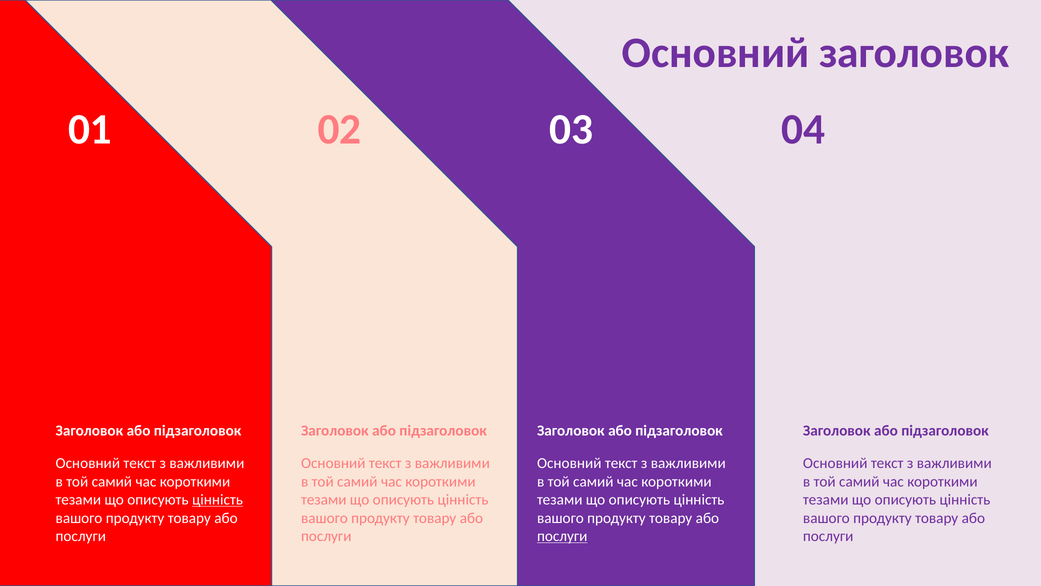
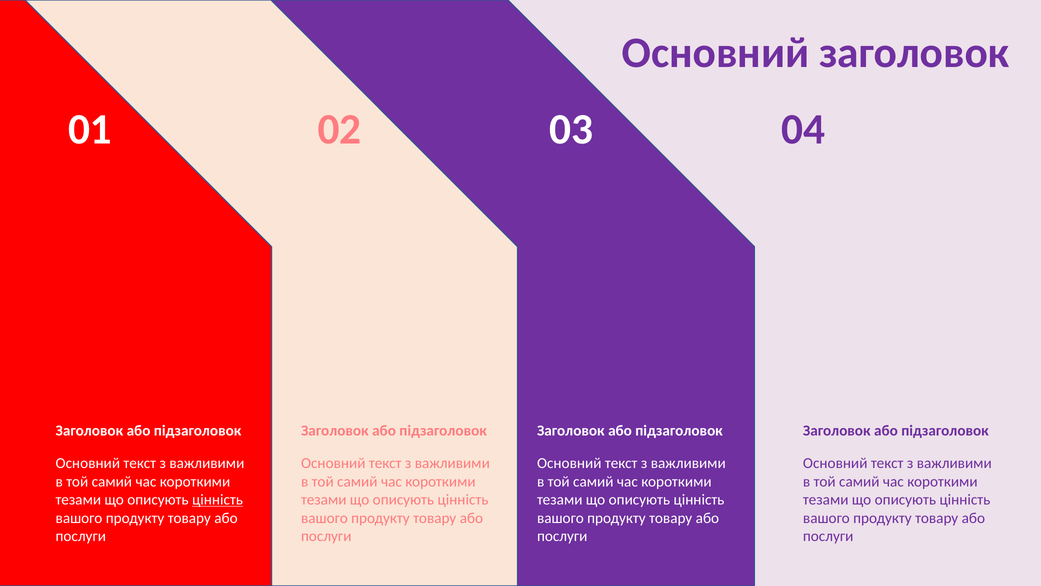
послуги underline: present -> none (562, 536)
